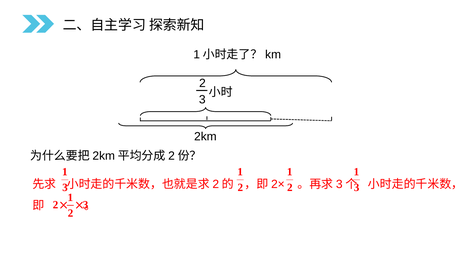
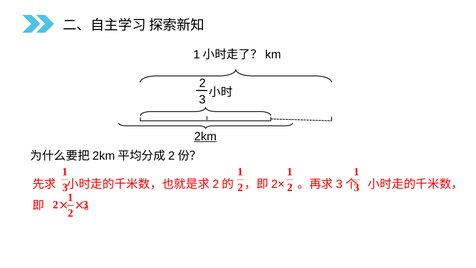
2km underline: none -> present (205, 136)
